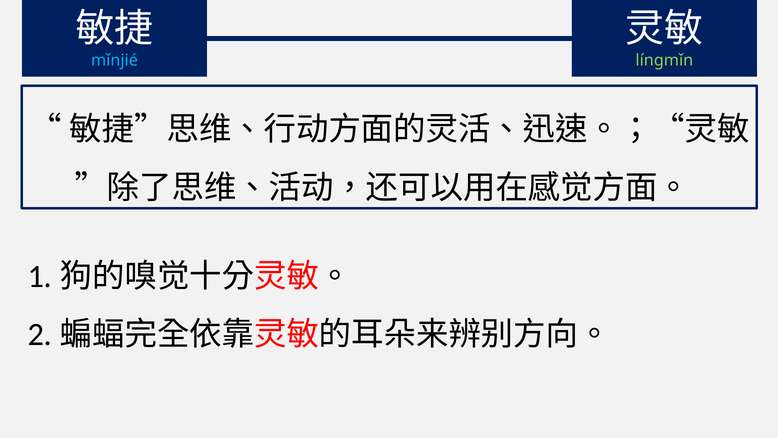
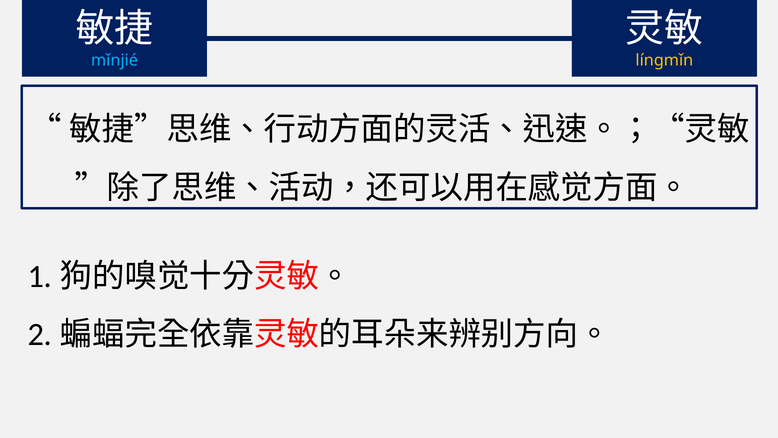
língmǐn colour: light green -> yellow (664, 60)
